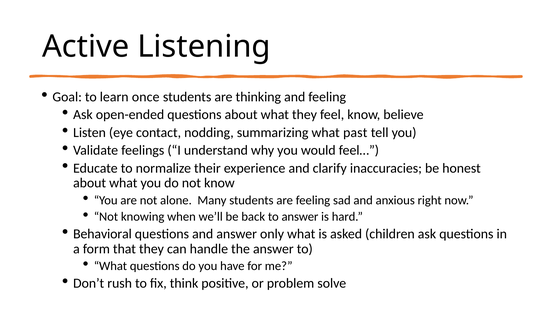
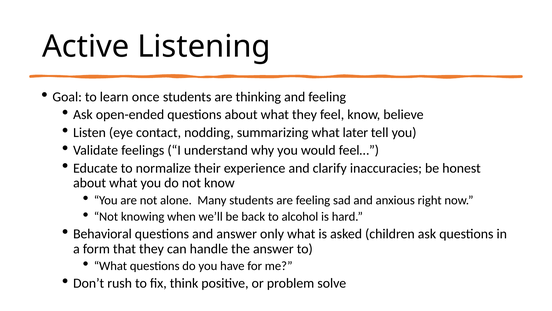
past: past -> later (355, 132)
to answer: answer -> alcohol (300, 216)
